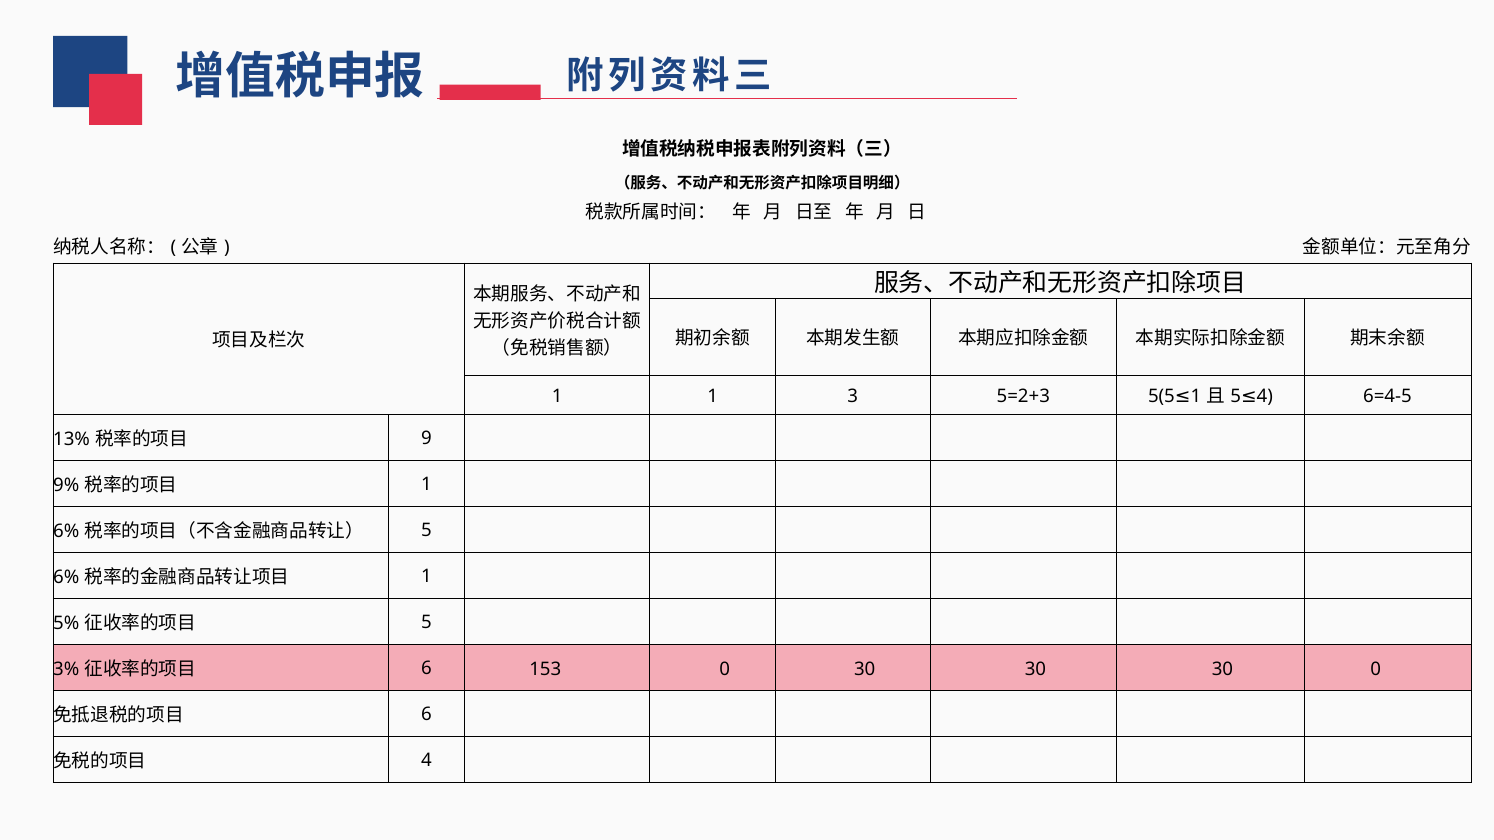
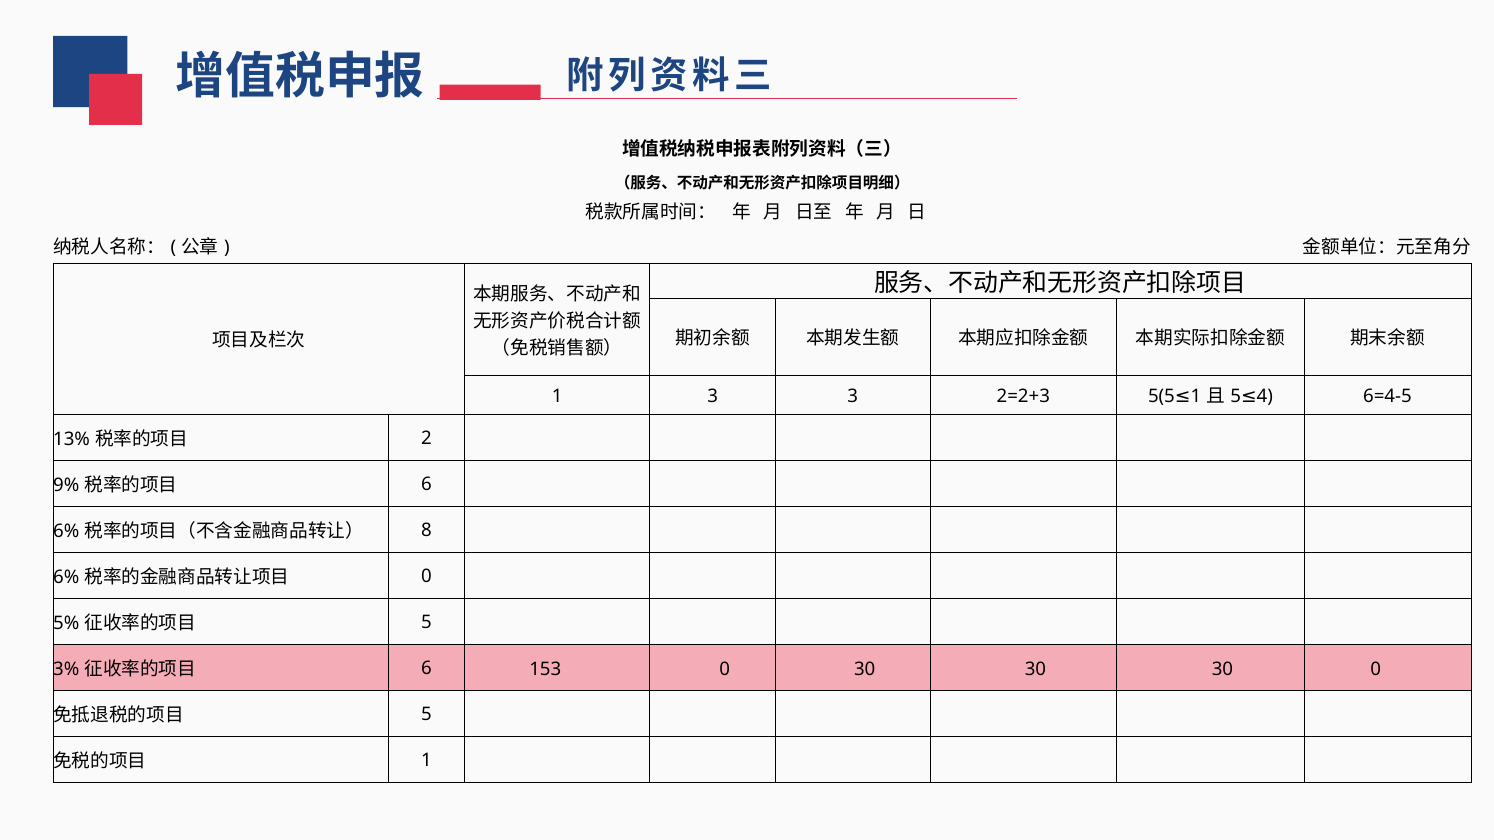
1 1: 1 -> 3 (713, 396)
5=2+3: 5=2+3 -> 2=2+3 (1023, 396)
9: 9 -> 2 (426, 439)
1: 1 -> 6 (426, 485)
5: 5 -> 8 (426, 531)
1: 1 -> 0 (426, 577)
6: 6 -> 5 (426, 715)
4: 4 -> 1 (426, 761)
